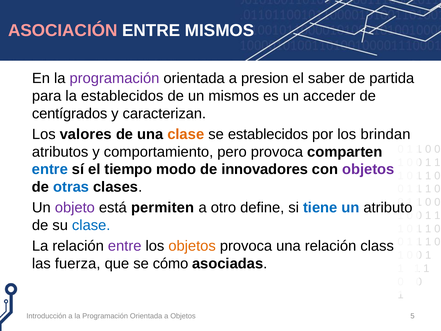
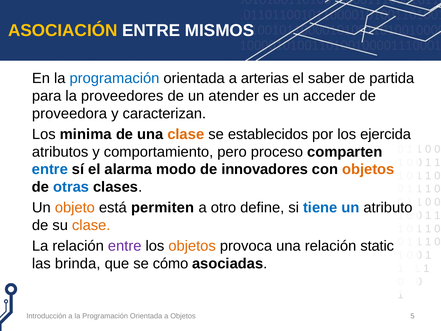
ASOCIACIÓN colour: pink -> yellow (63, 30)
programación colour: purple -> blue (114, 78)
presion: presion -> arterias (265, 78)
la establecidos: establecidos -> proveedores (122, 96)
un mismos: mismos -> atender (234, 96)
centígrados: centígrados -> proveedora (70, 113)
valores: valores -> minima (86, 134)
brindan: brindan -> ejercida (386, 134)
pero provoca: provoca -> proceso (277, 152)
tiempo: tiempo -> alarma (128, 169)
objetos colour: purple -> orange (368, 169)
objeto colour: purple -> orange (75, 208)
clase colour: blue -> orange (91, 225)
class: class -> static (377, 246)
fuerza: fuerza -> brinda (78, 263)
